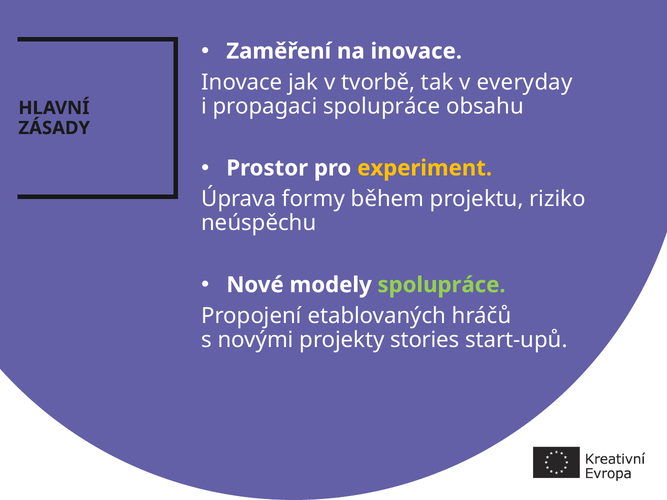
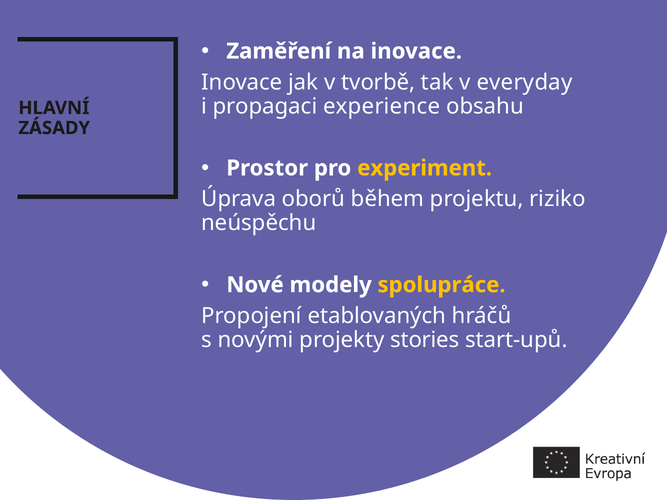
propagaci spolupráce: spolupráce -> experience (382, 106)
formy: formy -> oborů (314, 199)
spolupráce colour: light green -> yellow (442, 285)
